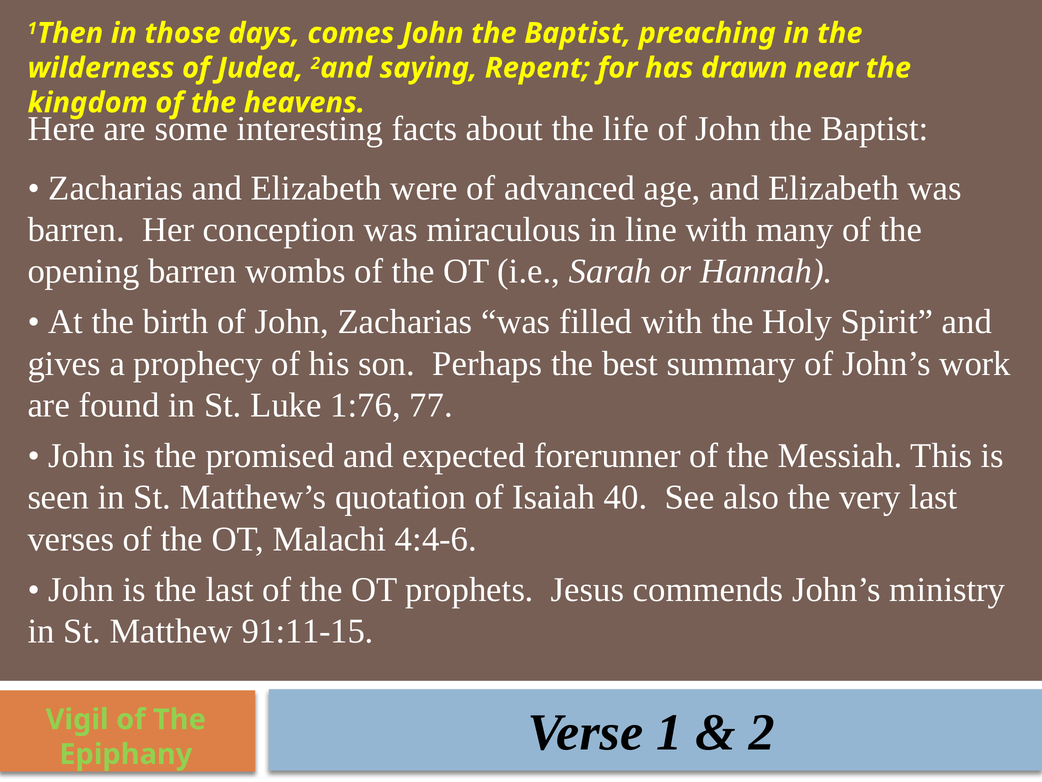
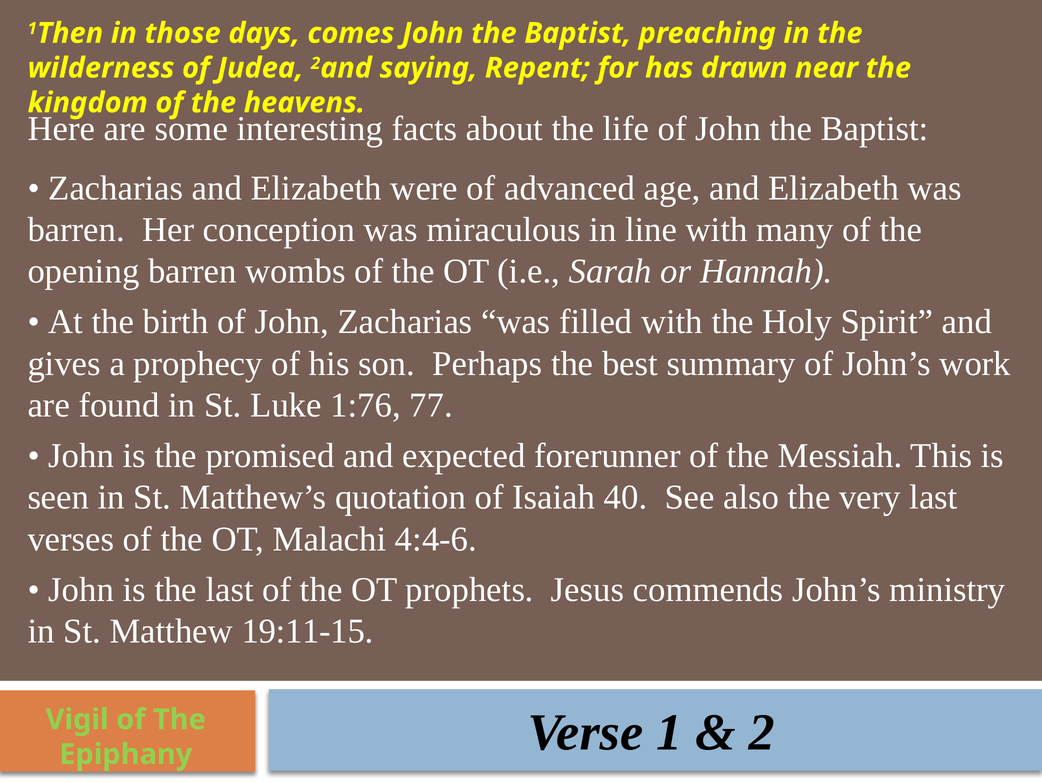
91:11-15: 91:11-15 -> 19:11-15 (307, 631)
